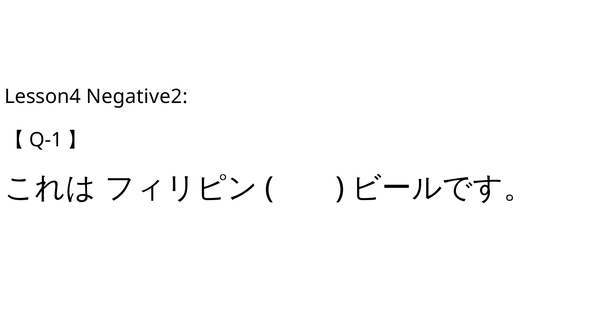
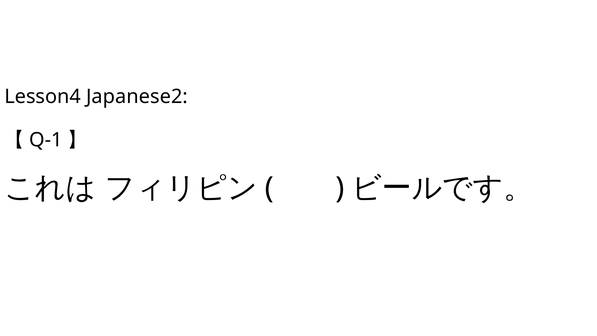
Negative2: Negative2 -> Japanese2 (137, 97)
